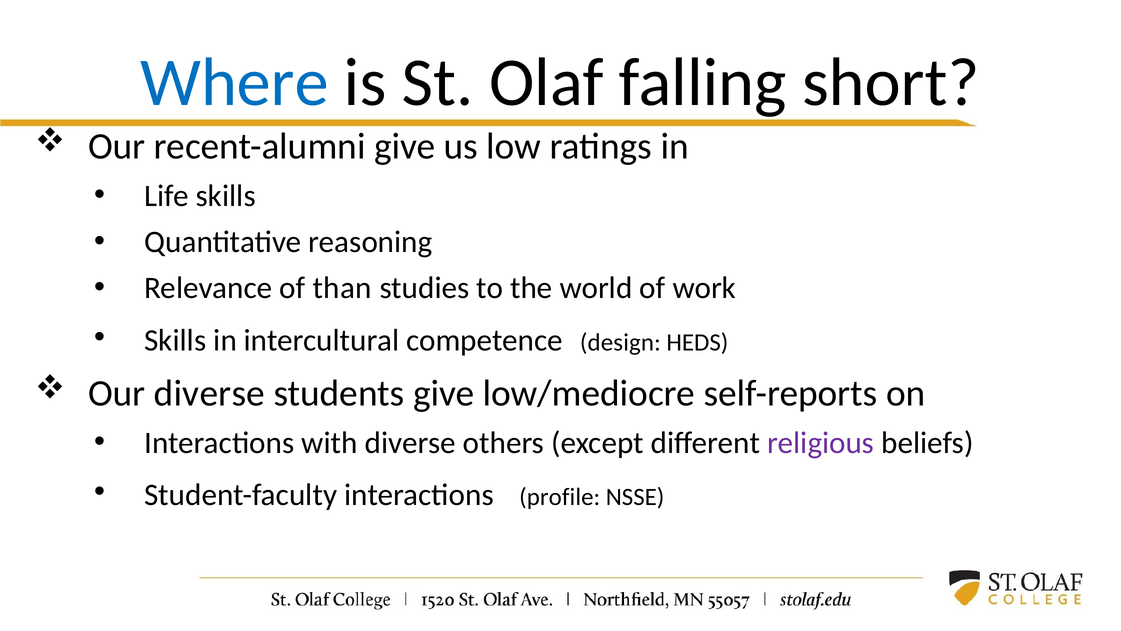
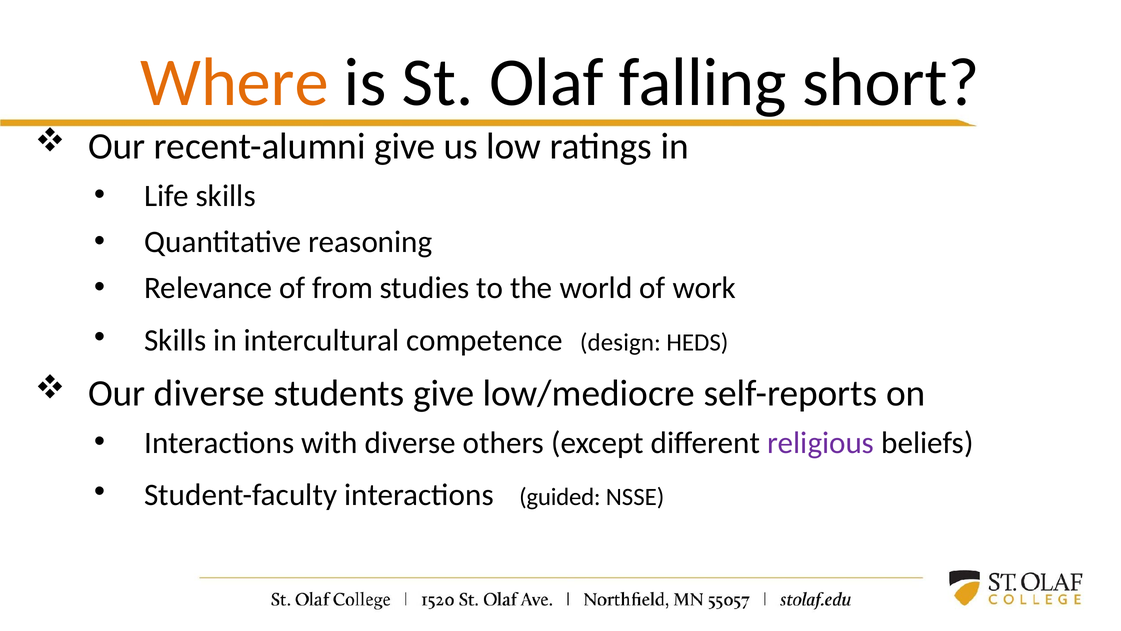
Where colour: blue -> orange (235, 83)
than: than -> from (343, 288)
profile: profile -> guided (560, 497)
